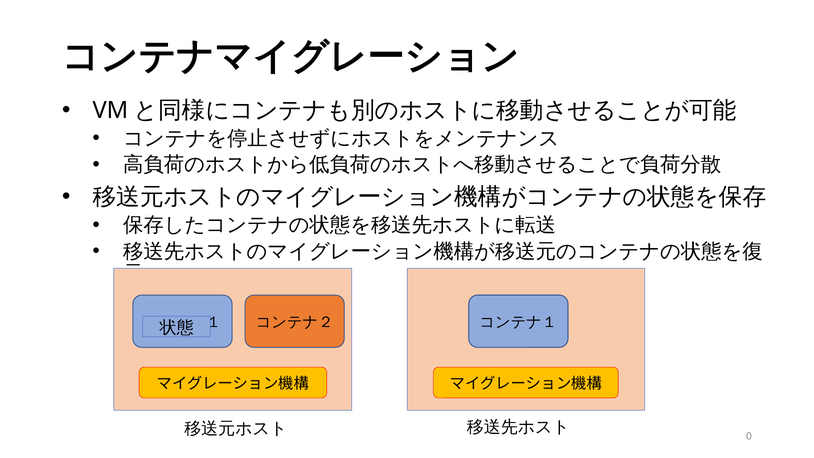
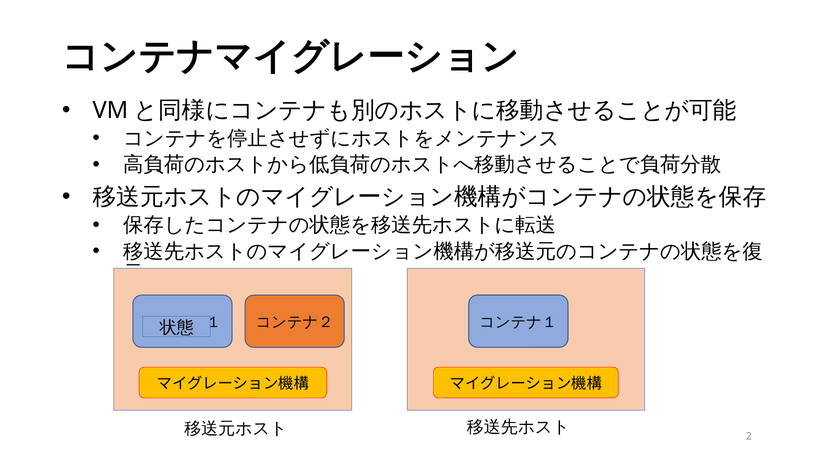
0: 0 -> 2 (749, 436)
